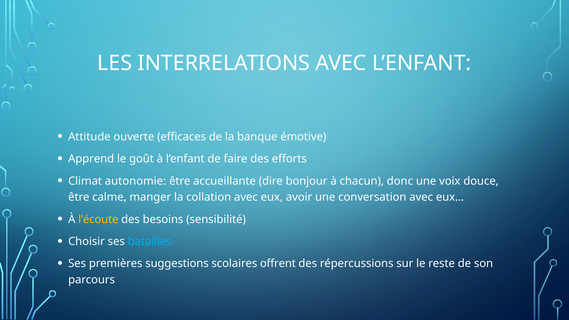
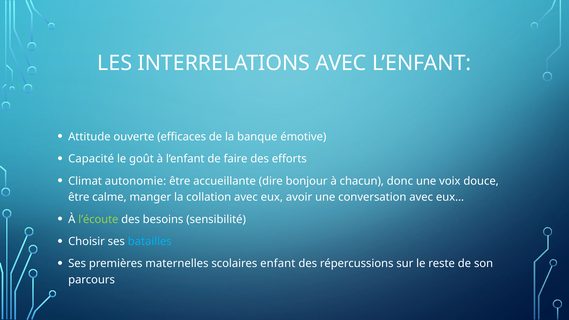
Apprend: Apprend -> Capacité (91, 159)
l’écoute colour: yellow -> light green (98, 219)
suggestions: suggestions -> maternelles (177, 264)
offrent: offrent -> enfant (278, 264)
